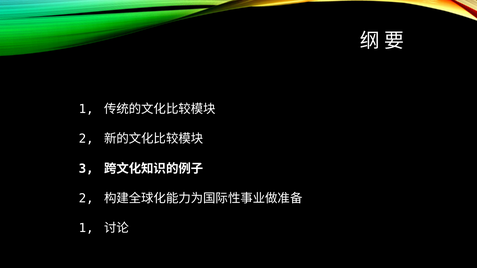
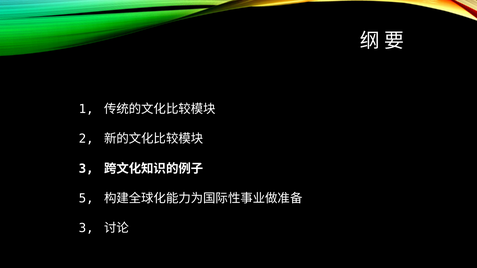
2: 2 -> 5 (86, 199)
1: 1 -> 3 (86, 228)
